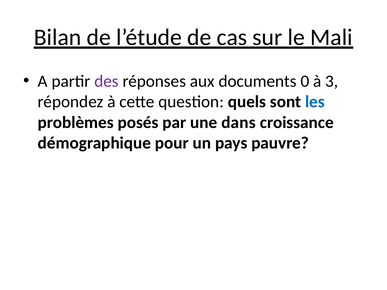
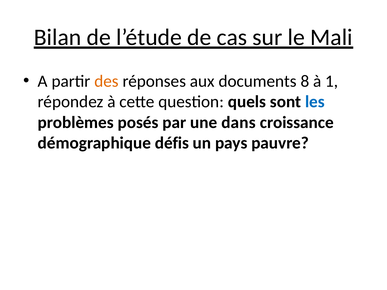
des colour: purple -> orange (106, 81)
0: 0 -> 8 (305, 81)
3: 3 -> 1 (332, 81)
pour: pour -> défis (172, 143)
